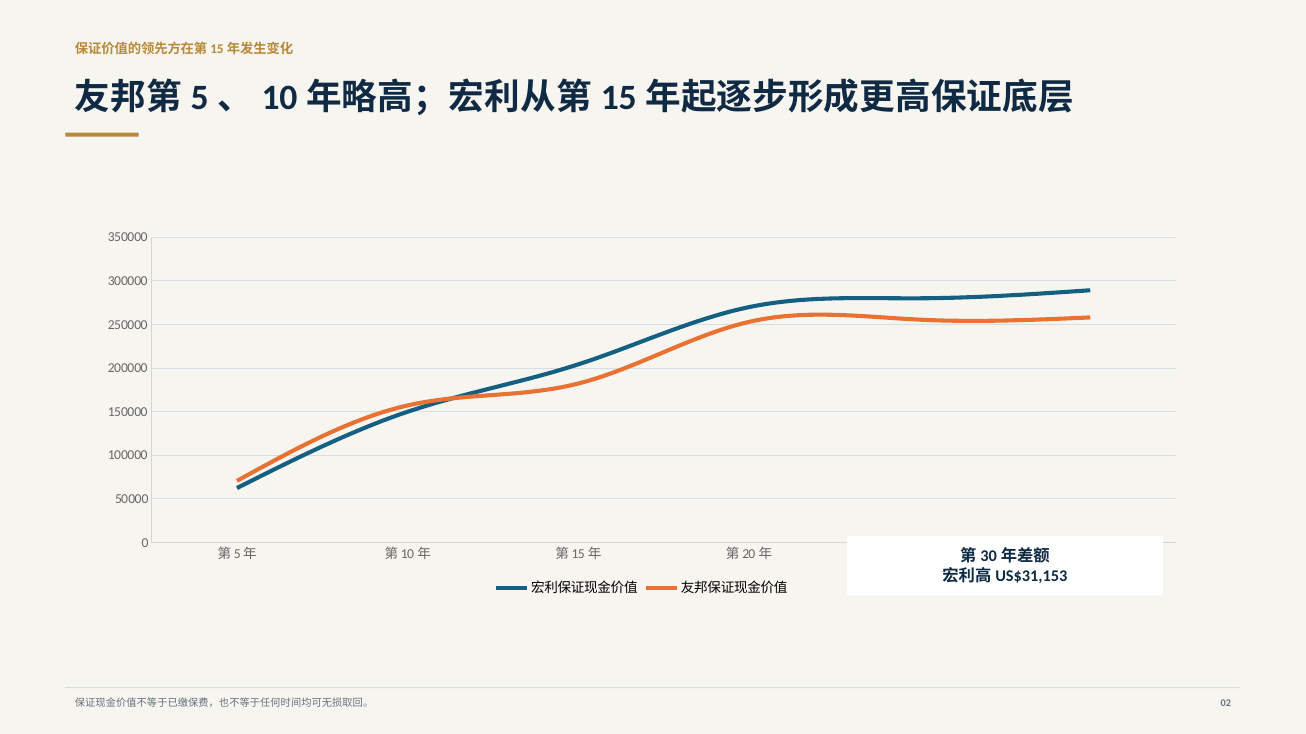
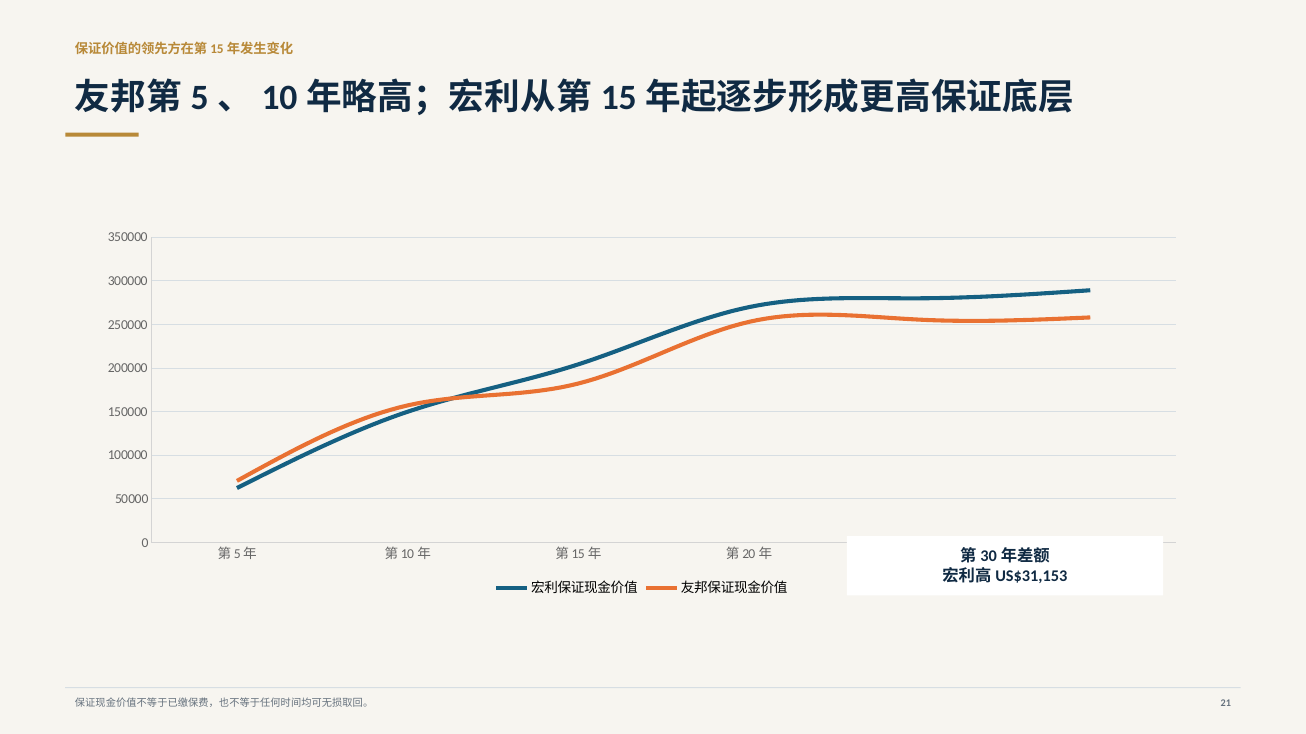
02: 02 -> 21 (1226, 704)
